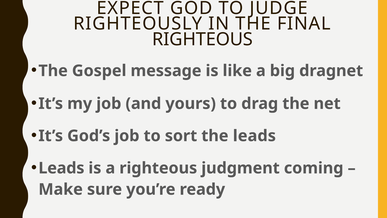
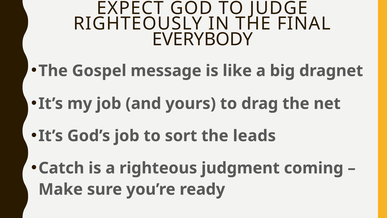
RIGHTEOUS: RIGHTEOUS -> EVERYBODY (203, 39)
Leads: Leads -> Catch (61, 168)
